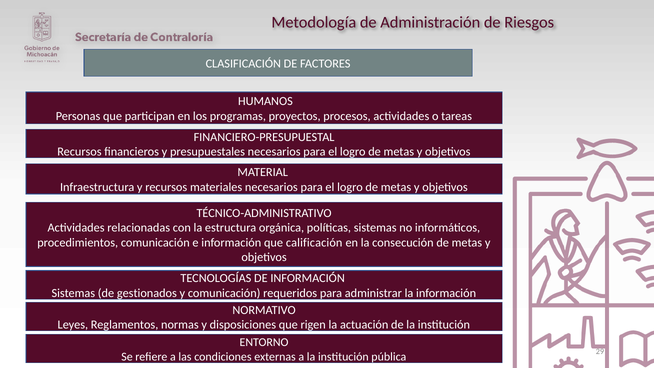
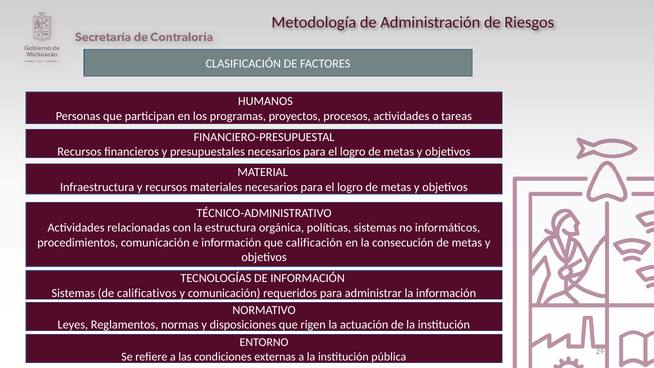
gestionados: gestionados -> calificativos (147, 293)
